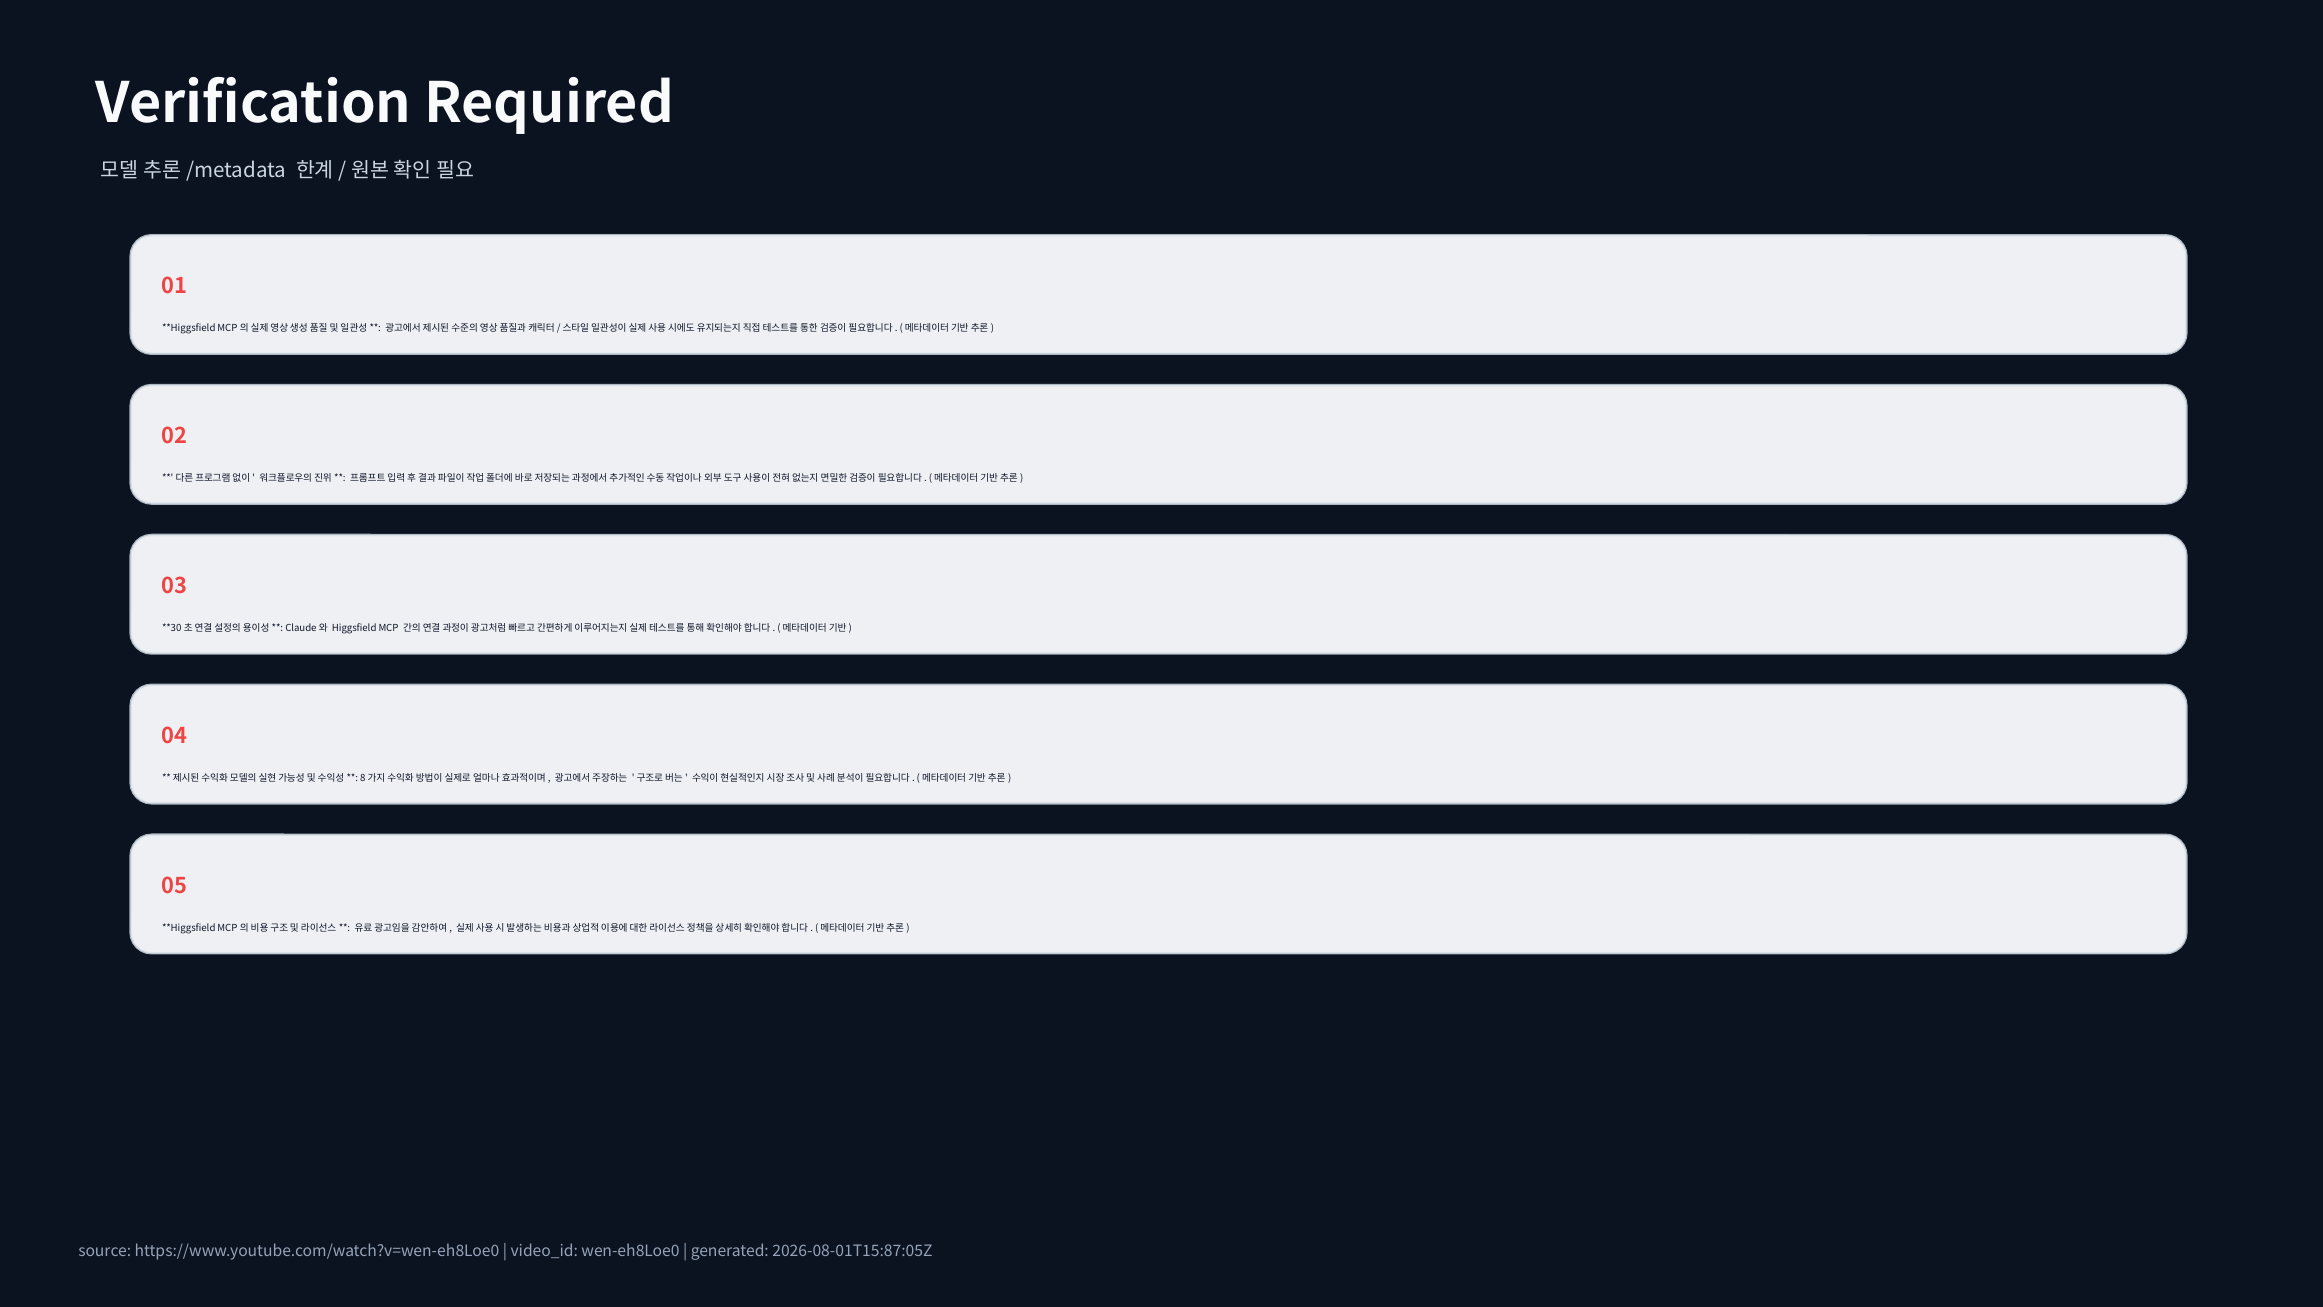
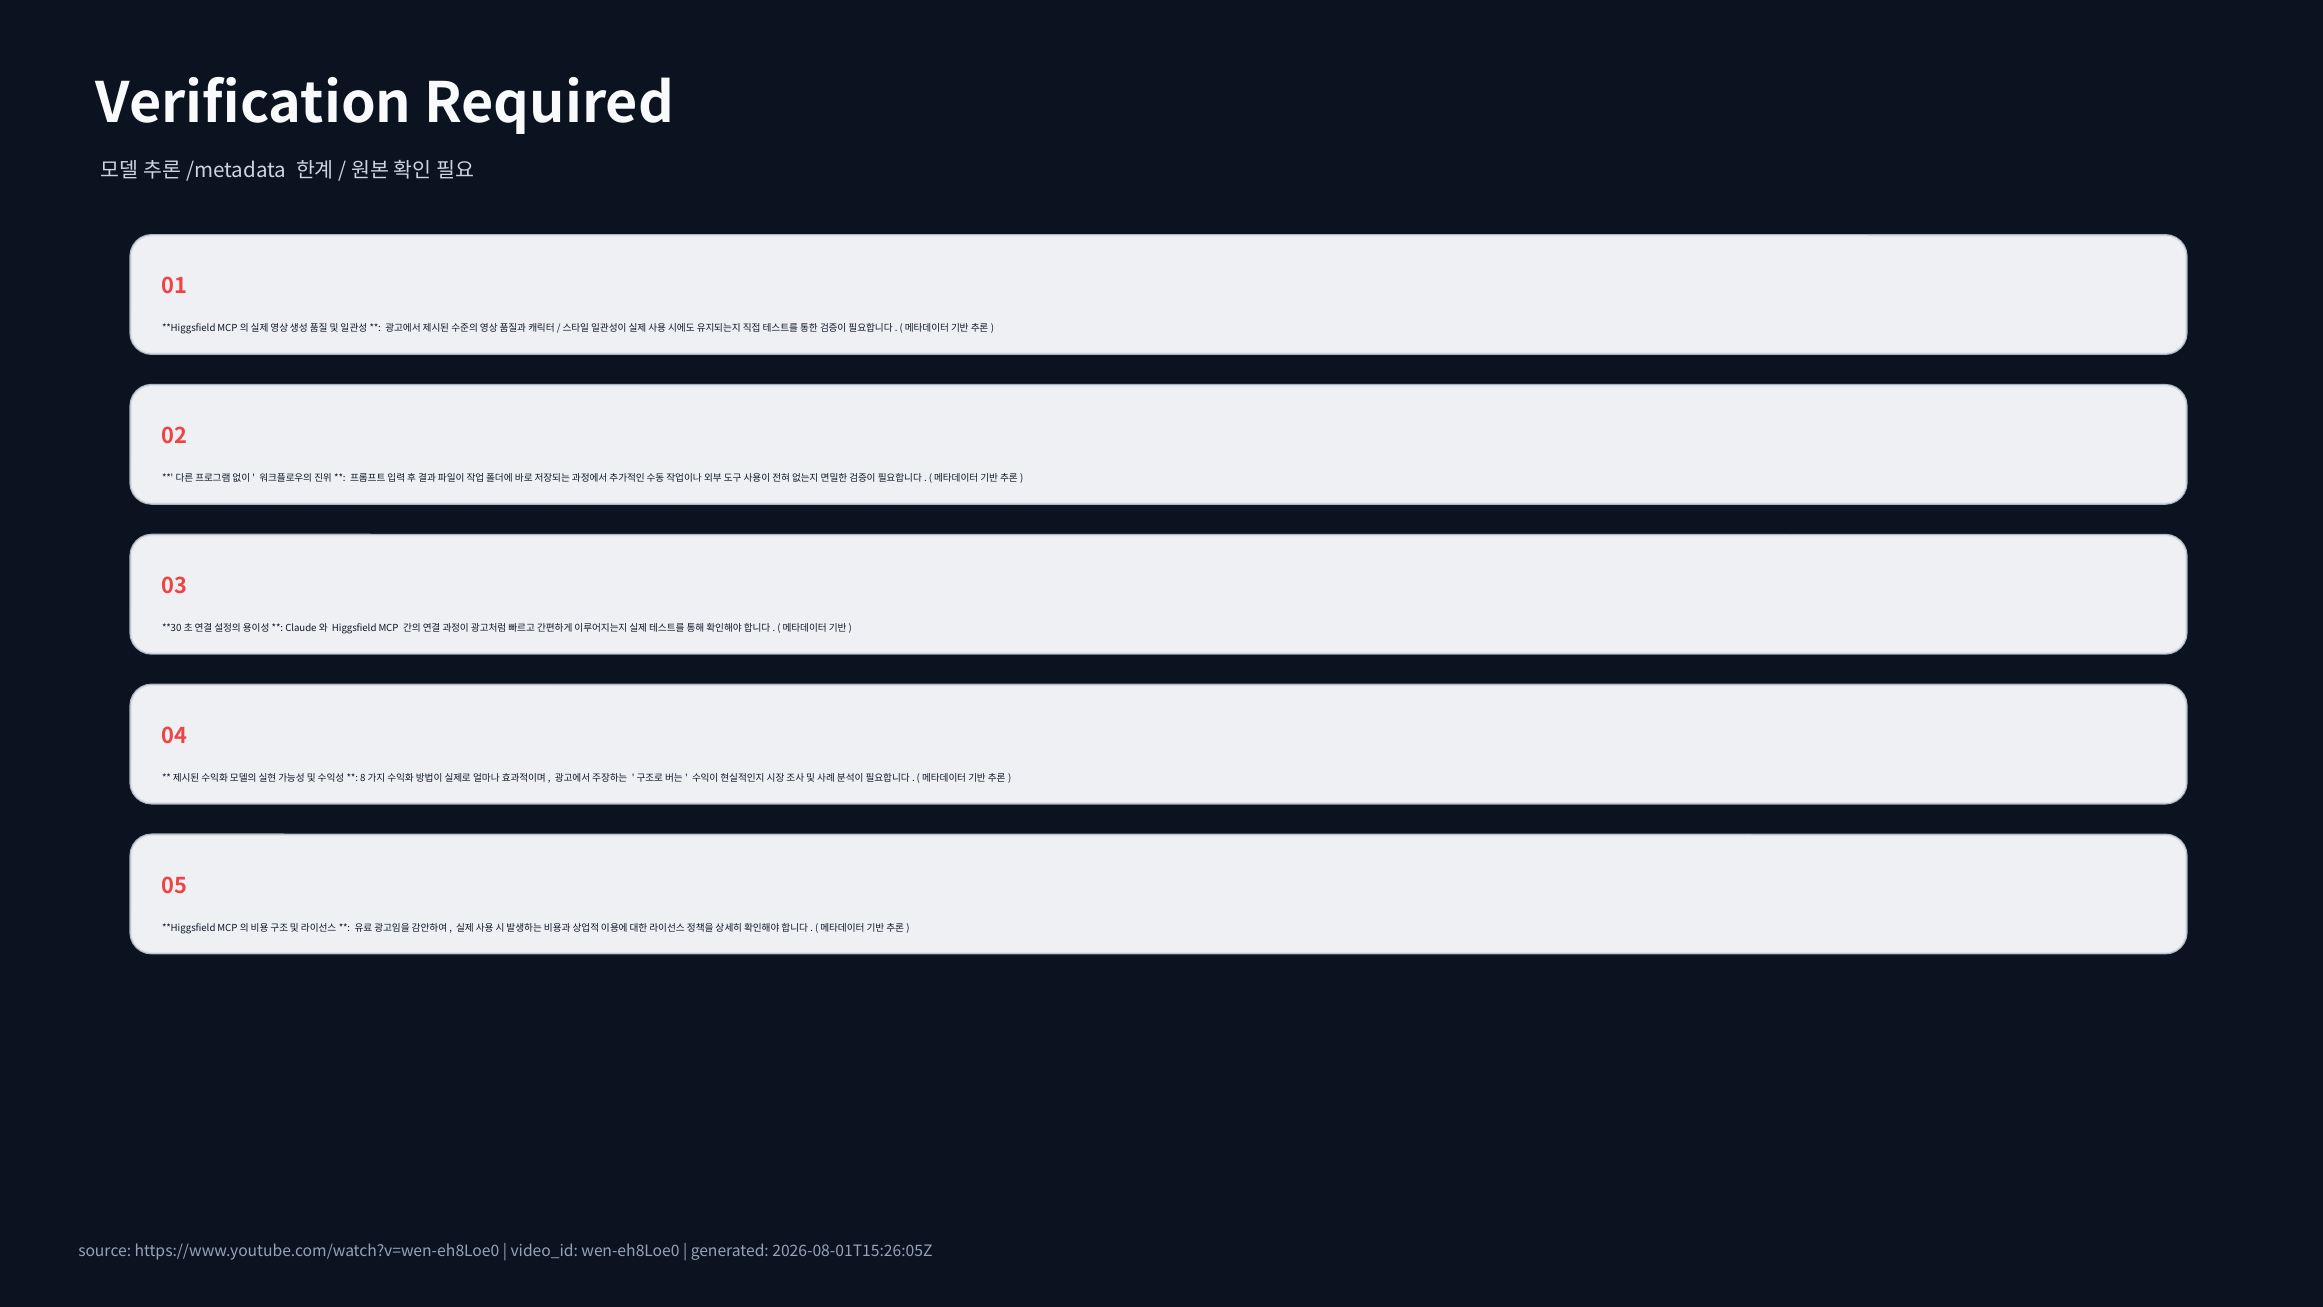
2026-08-01T15:87:05Z: 2026-08-01T15:87:05Z -> 2026-08-01T15:26:05Z (852, 1251)
